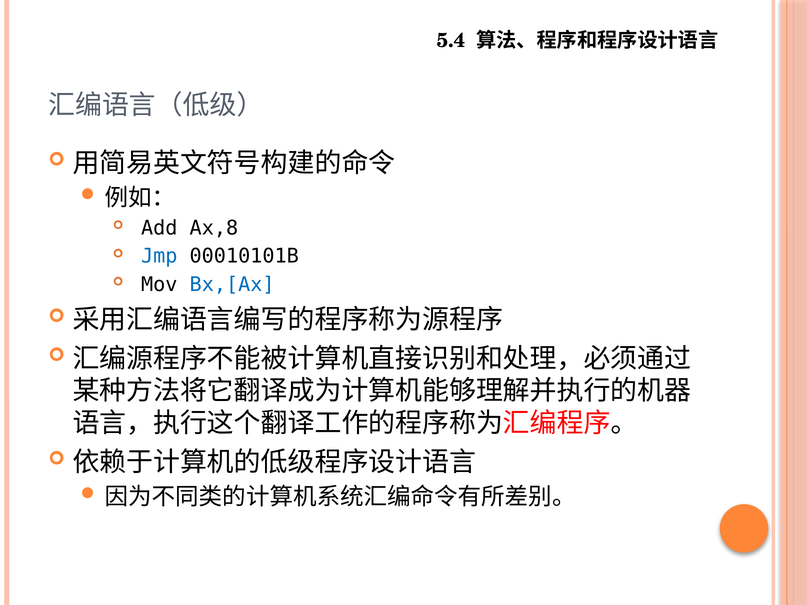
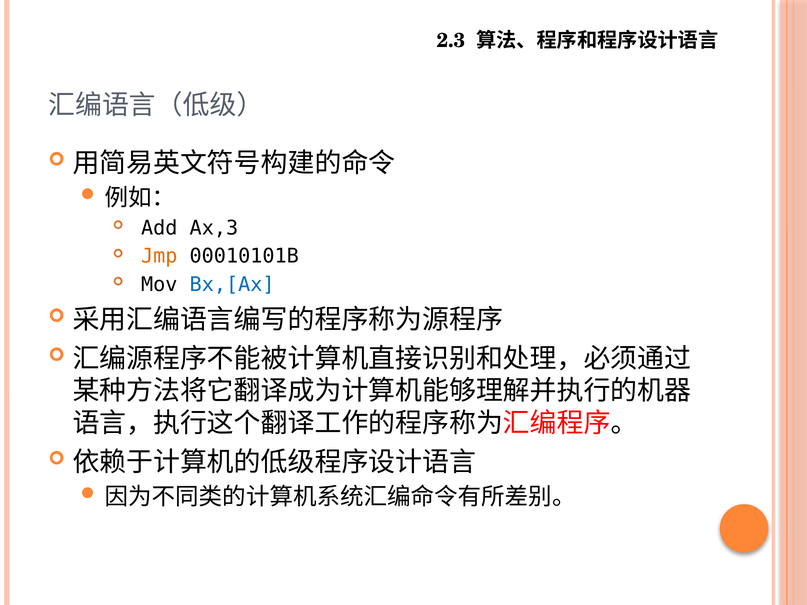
5.4: 5.4 -> 2.3 (451, 40)
Ax,8: Ax,8 -> Ax,3 (214, 228)
Jmp colour: blue -> orange (159, 256)
